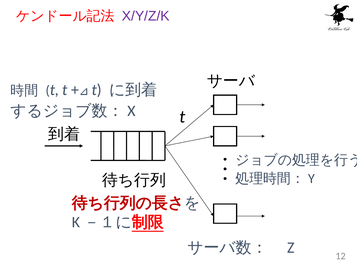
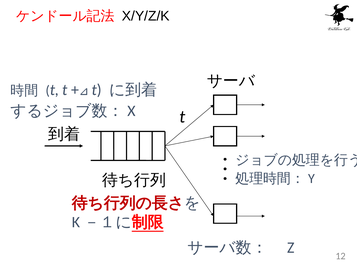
X/Y/Z/K colour: purple -> black (146, 16)
